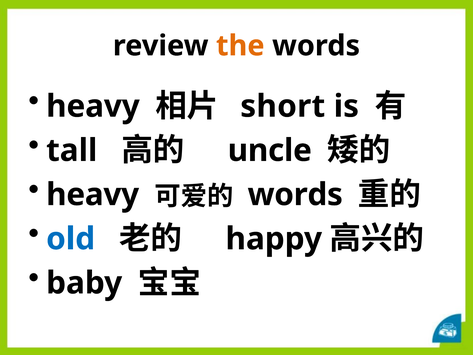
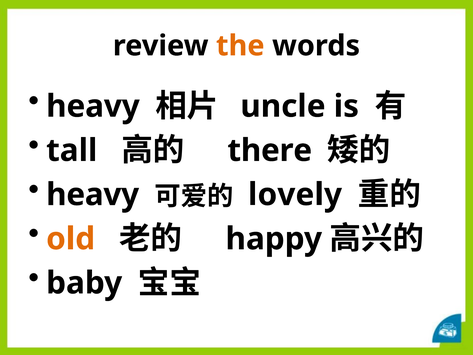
short: short -> uncle (283, 106)
uncle: uncle -> there (270, 150)
words: words -> lovely (295, 195)
old colour: blue -> orange (71, 239)
